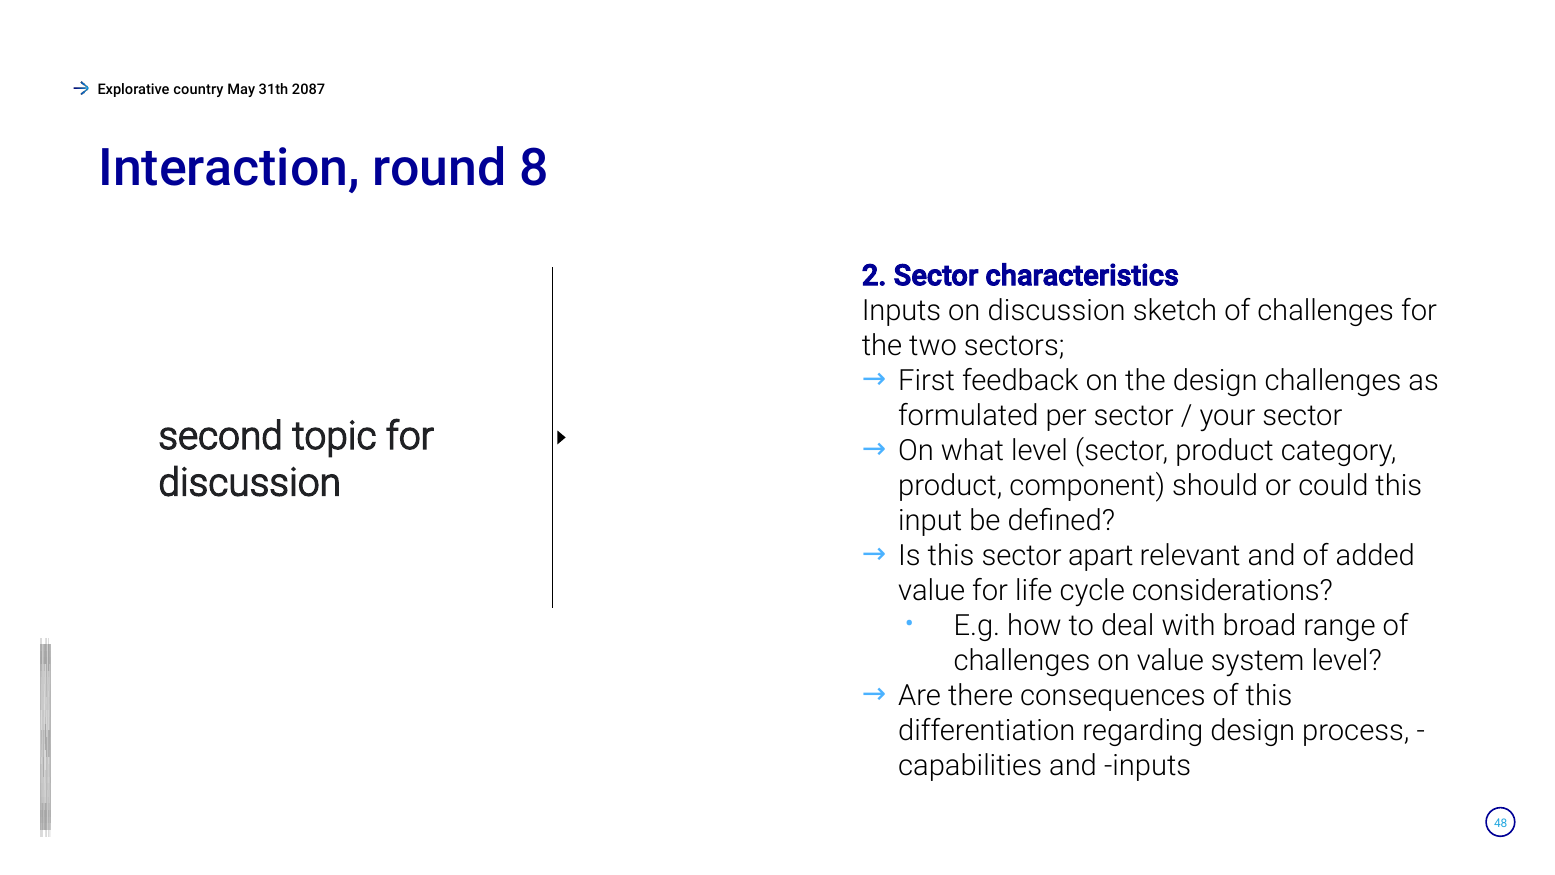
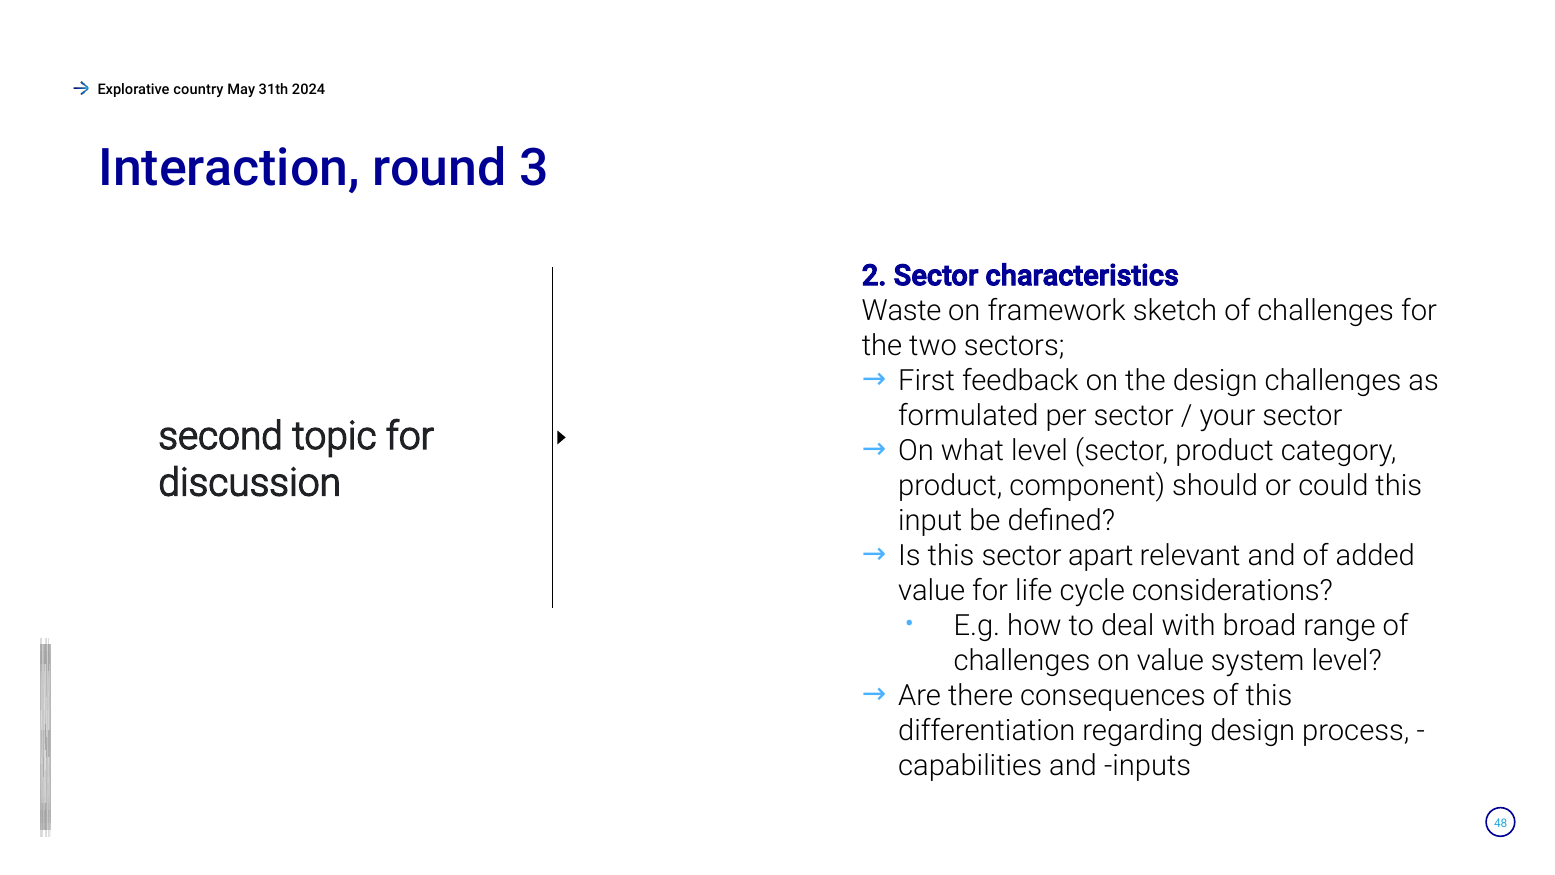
2087: 2087 -> 2024 (309, 90)
8: 8 -> 3 (534, 168)
Inputs: Inputs -> Waste (902, 310)
on discussion: discussion -> framework (1057, 310)
